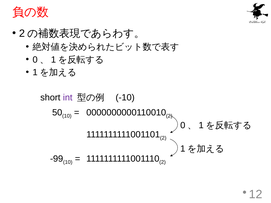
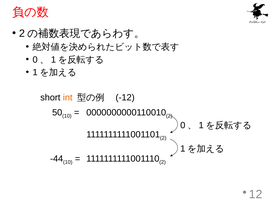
int colour: purple -> orange (68, 98)
-10: -10 -> -12 (125, 98)
-99: -99 -> -44 (57, 159)
